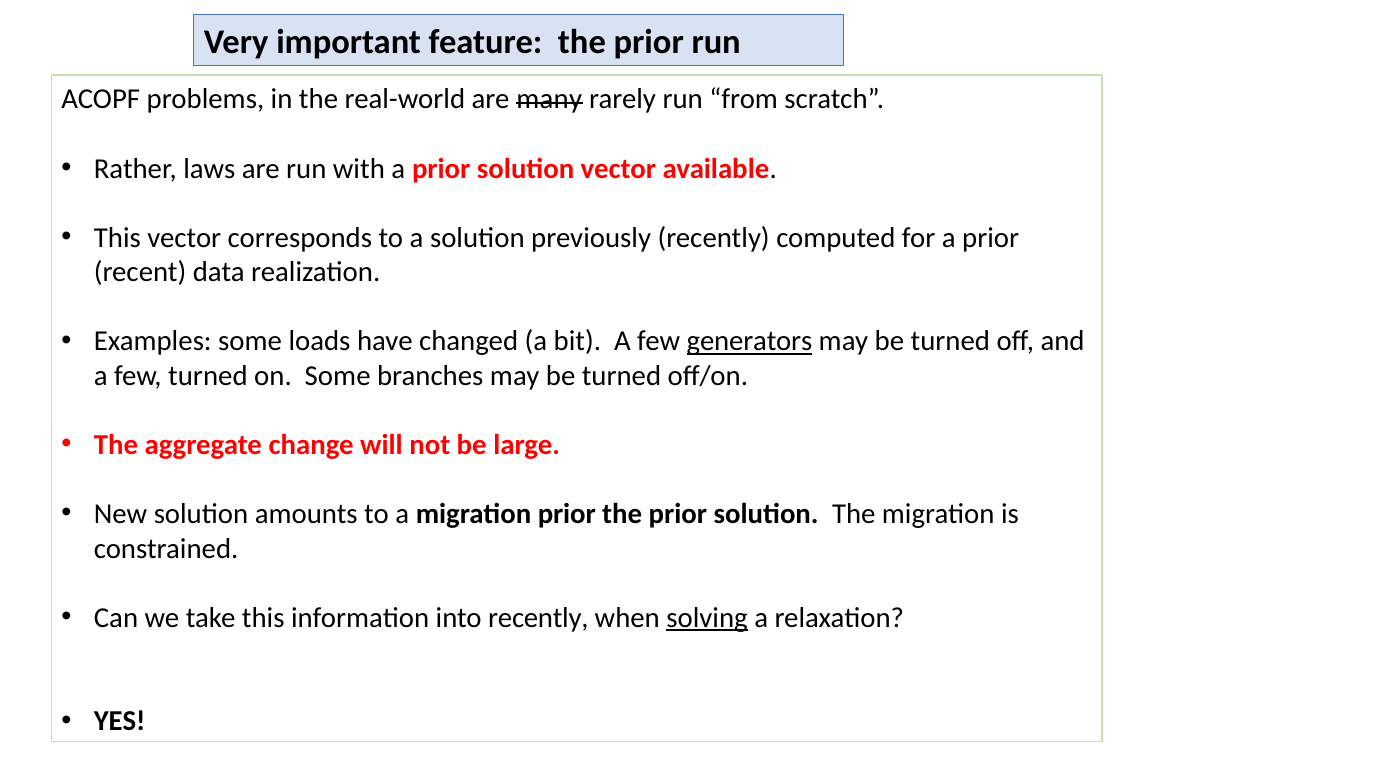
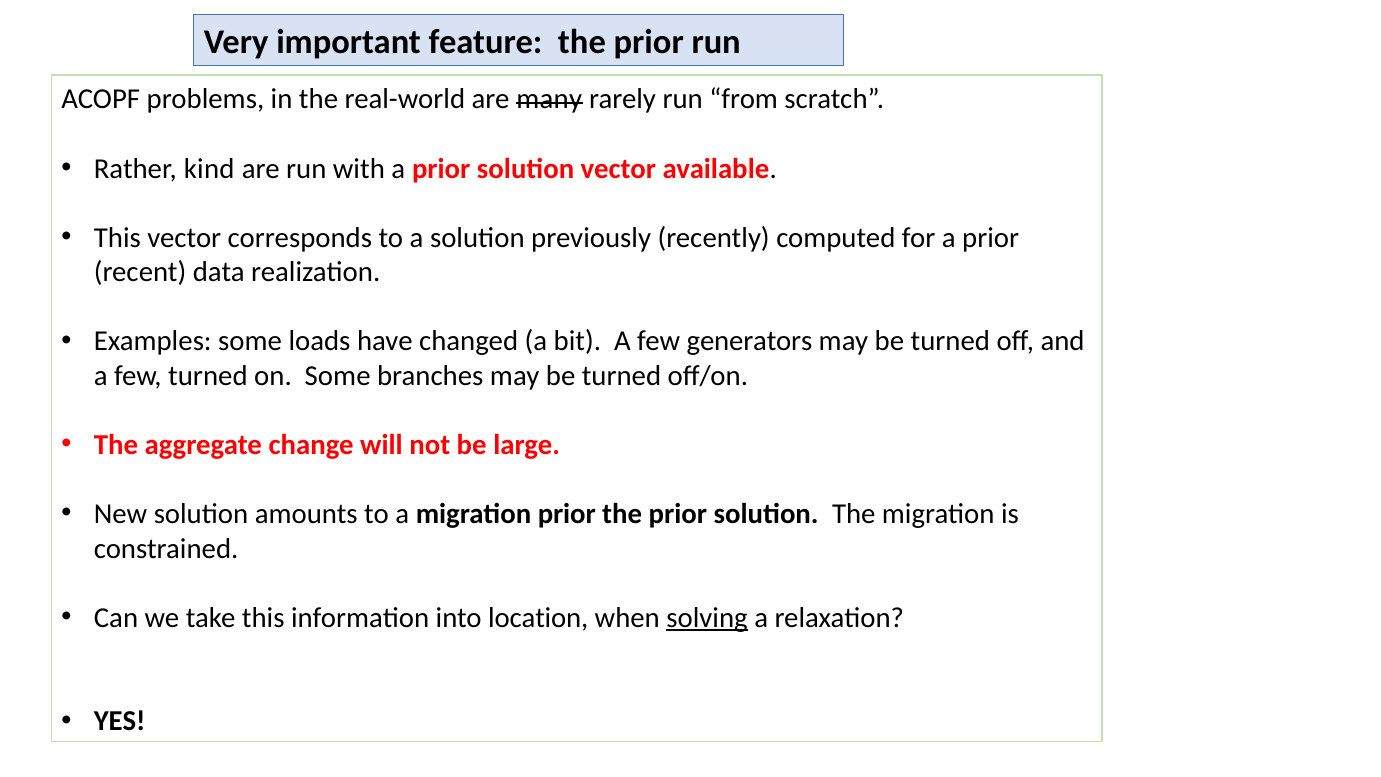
laws: laws -> kind (209, 169)
generators underline: present -> none (749, 341)
into recently: recently -> location (538, 618)
